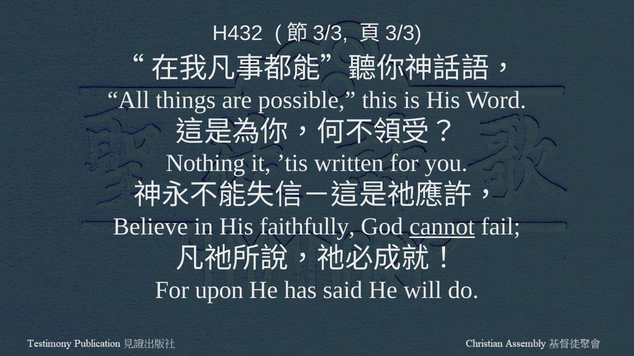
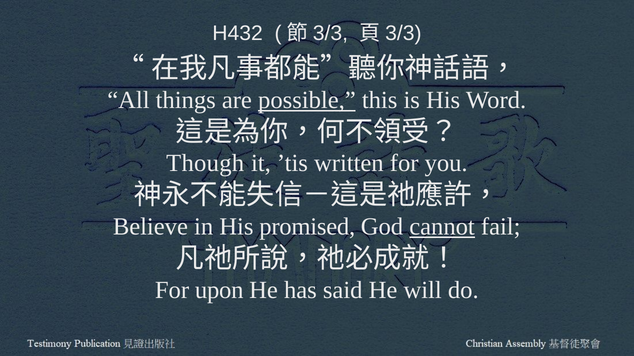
possible underline: none -> present (307, 100)
Nothing: Nothing -> Though (205, 164)
faithfully: faithfully -> promised (307, 227)
